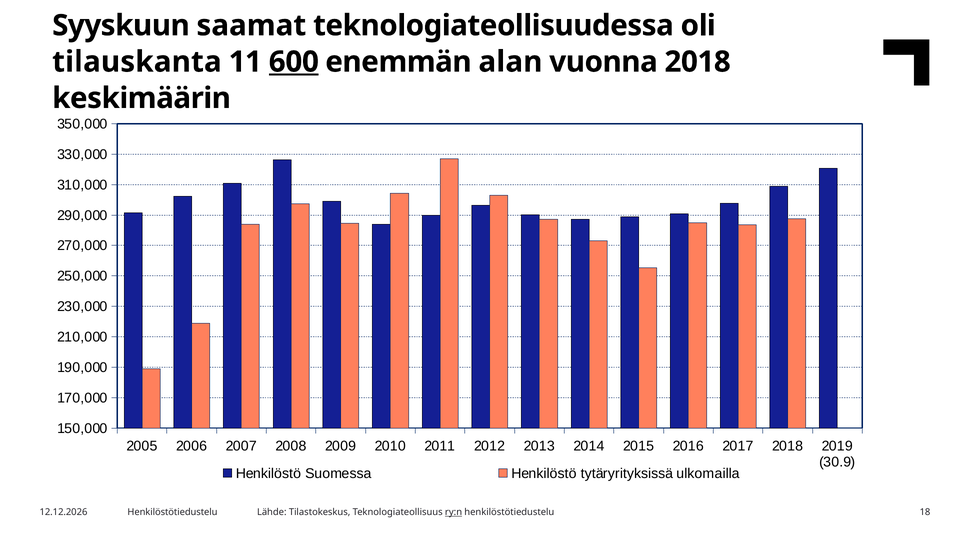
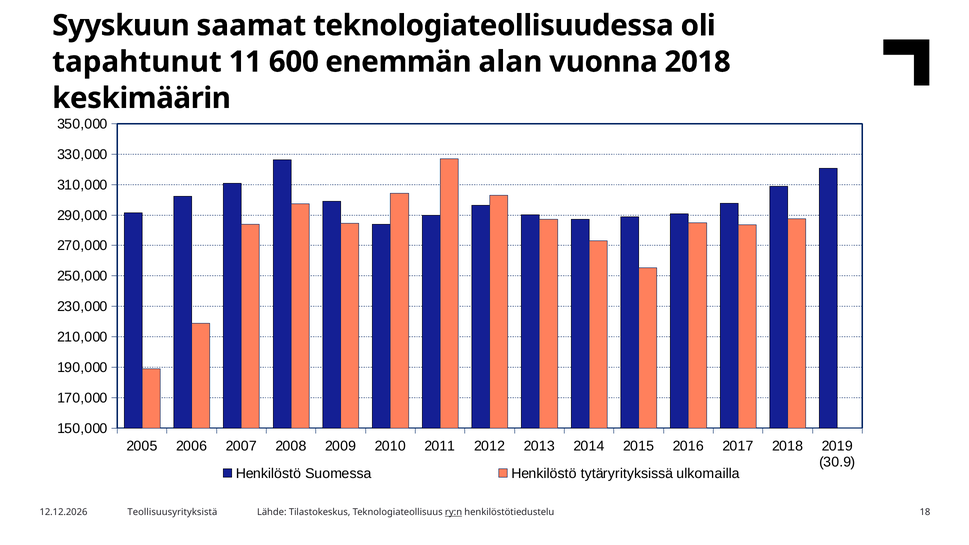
tilauskanta: tilauskanta -> tapahtunut (137, 62)
600 underline: present -> none (294, 62)
Henkilöstötiedustelu: Henkilöstötiedustelu -> Teollisuusyrityksistä (172, 512)
